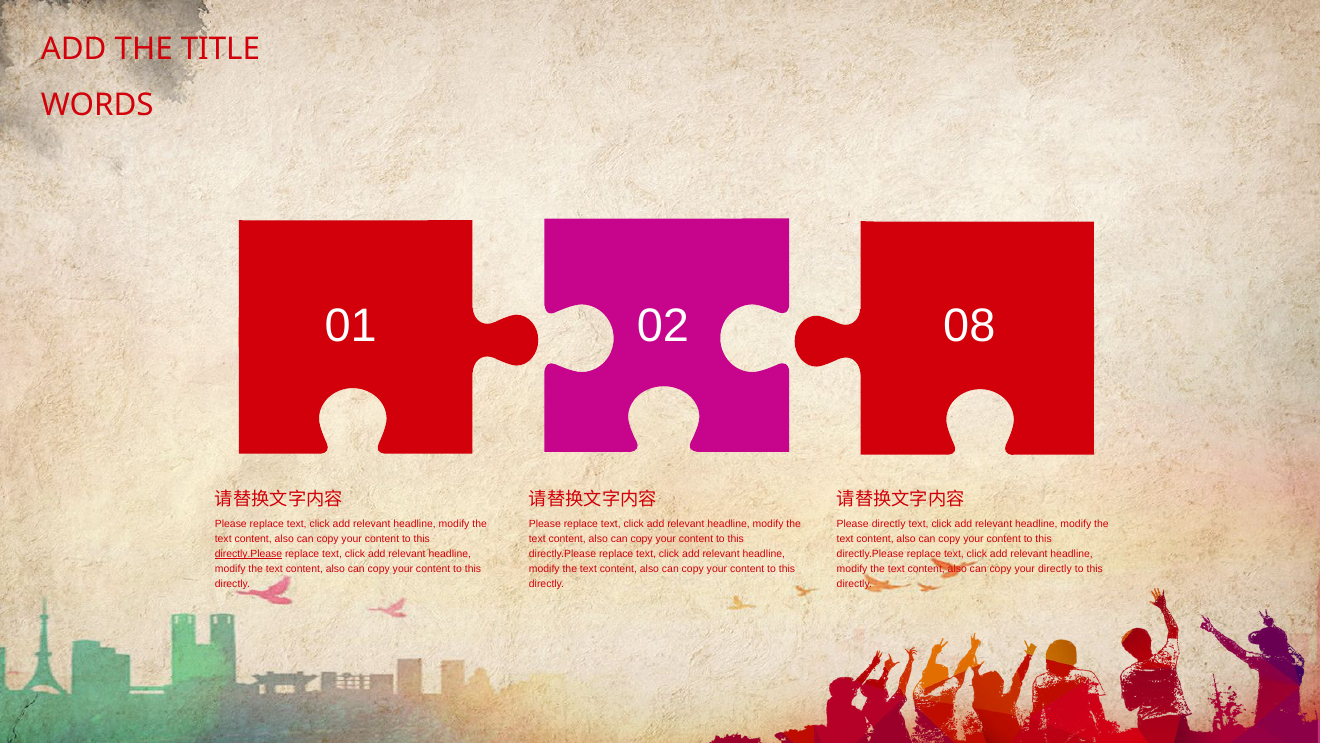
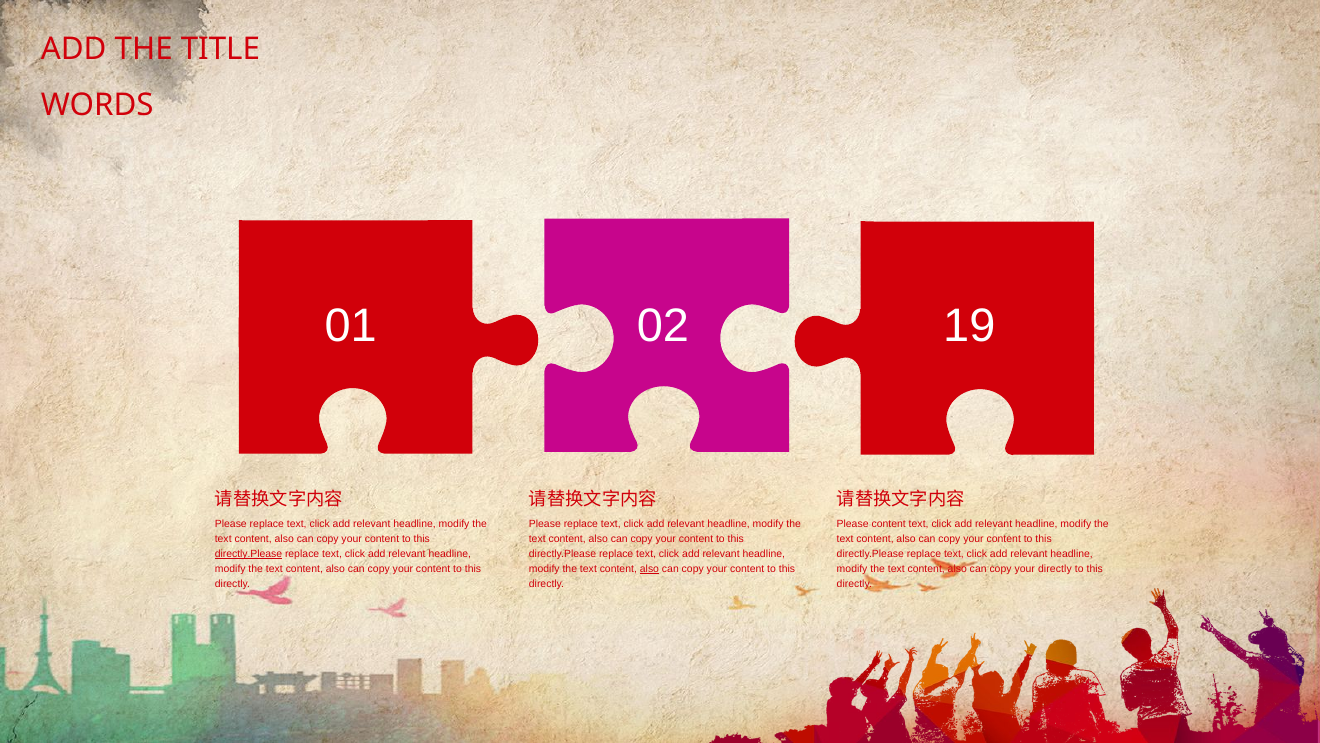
08: 08 -> 19 (969, 326)
Please directly: directly -> content (889, 524)
also underline: none -> present (649, 568)
